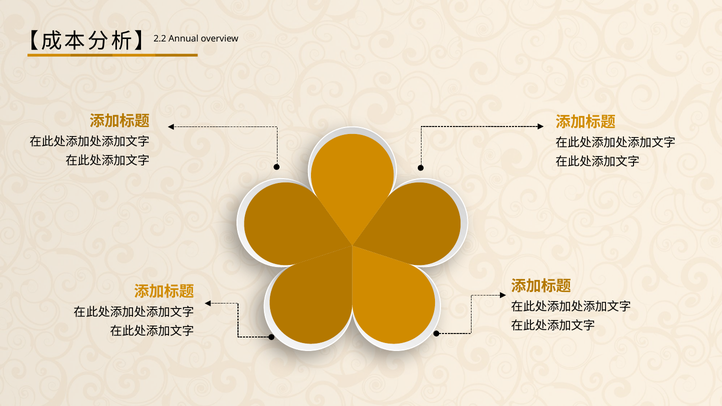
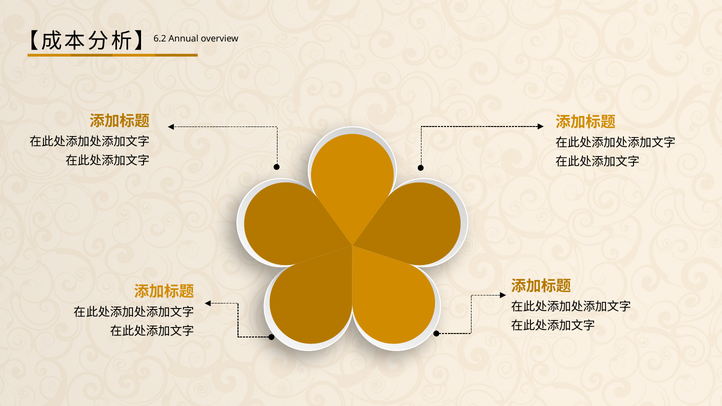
2.2: 2.2 -> 6.2 (160, 39)
